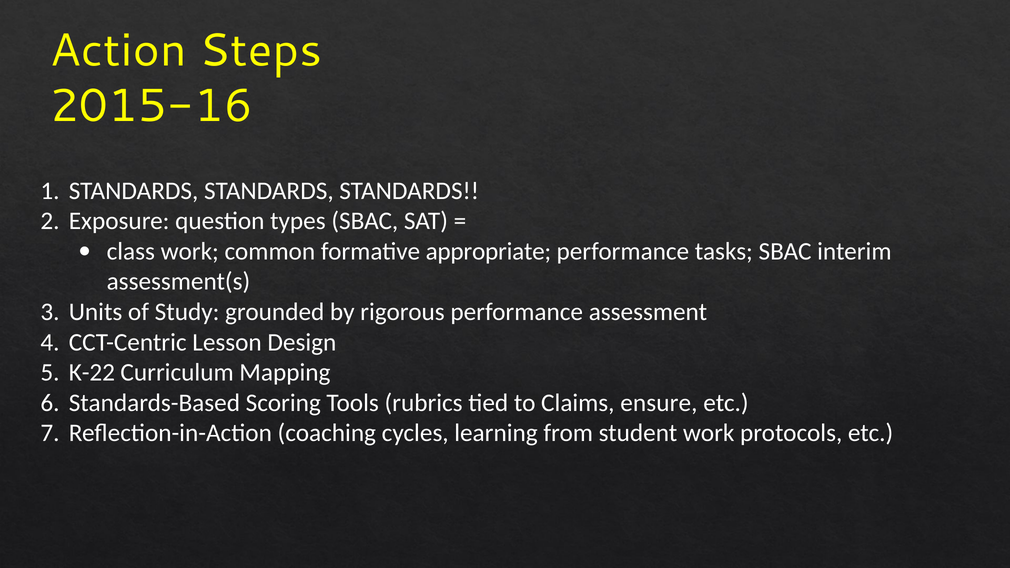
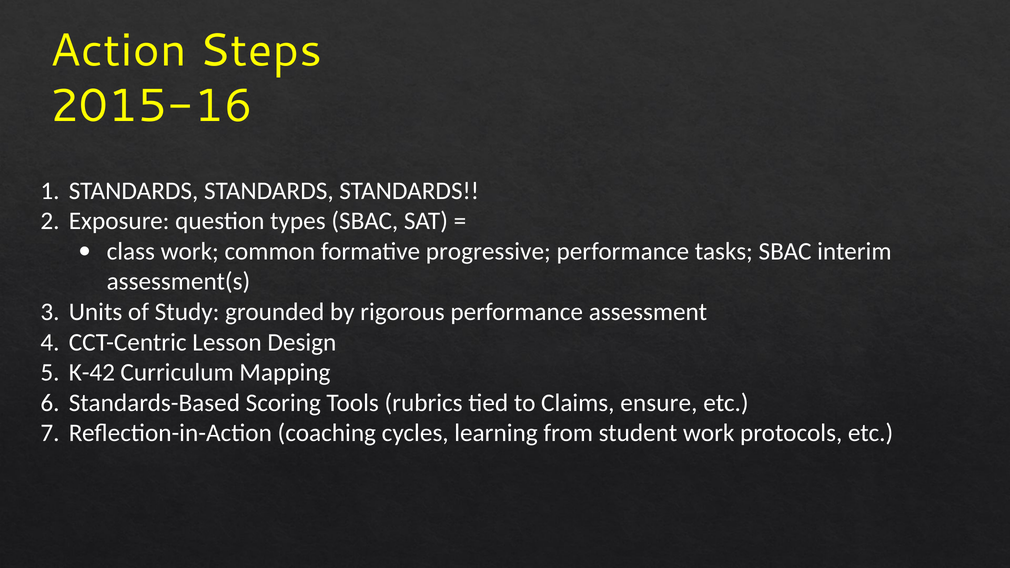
appropriate: appropriate -> progressive (488, 251)
K-22: K-22 -> K-42 (92, 373)
